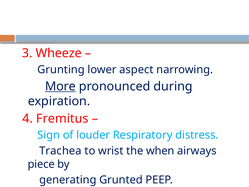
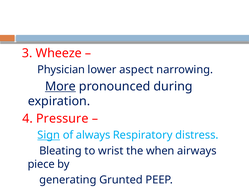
Grunting: Grunting -> Physician (61, 70)
Fremitus: Fremitus -> Pressure (62, 119)
Sign underline: none -> present (49, 135)
louder: louder -> always (93, 135)
Trachea: Trachea -> Bleating (61, 151)
